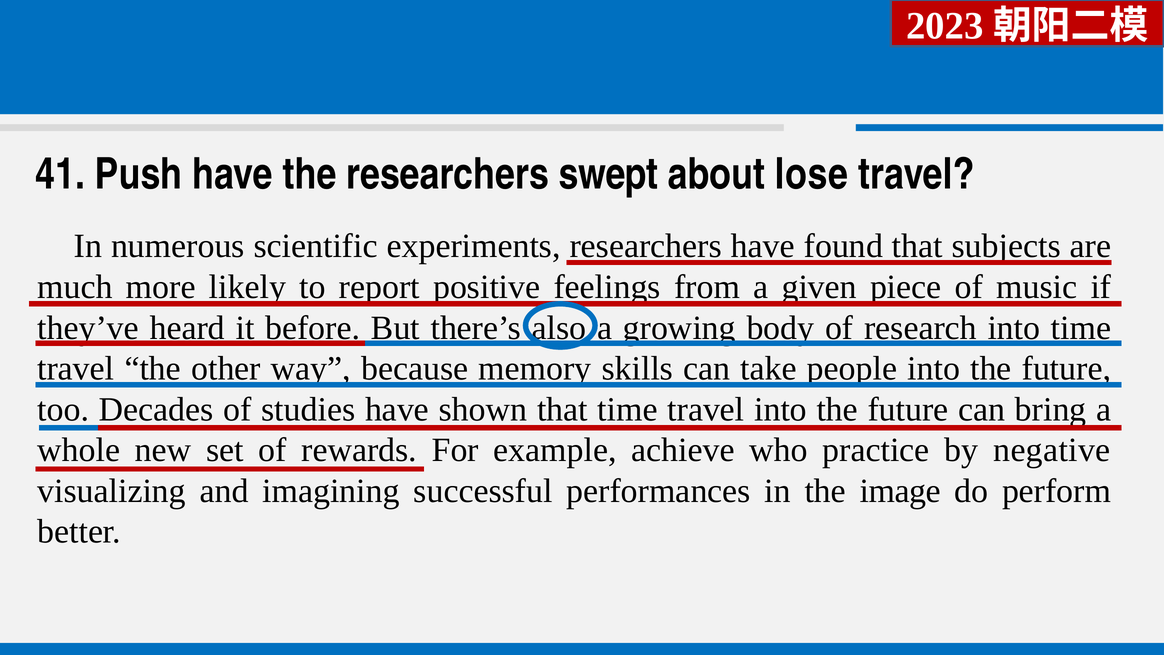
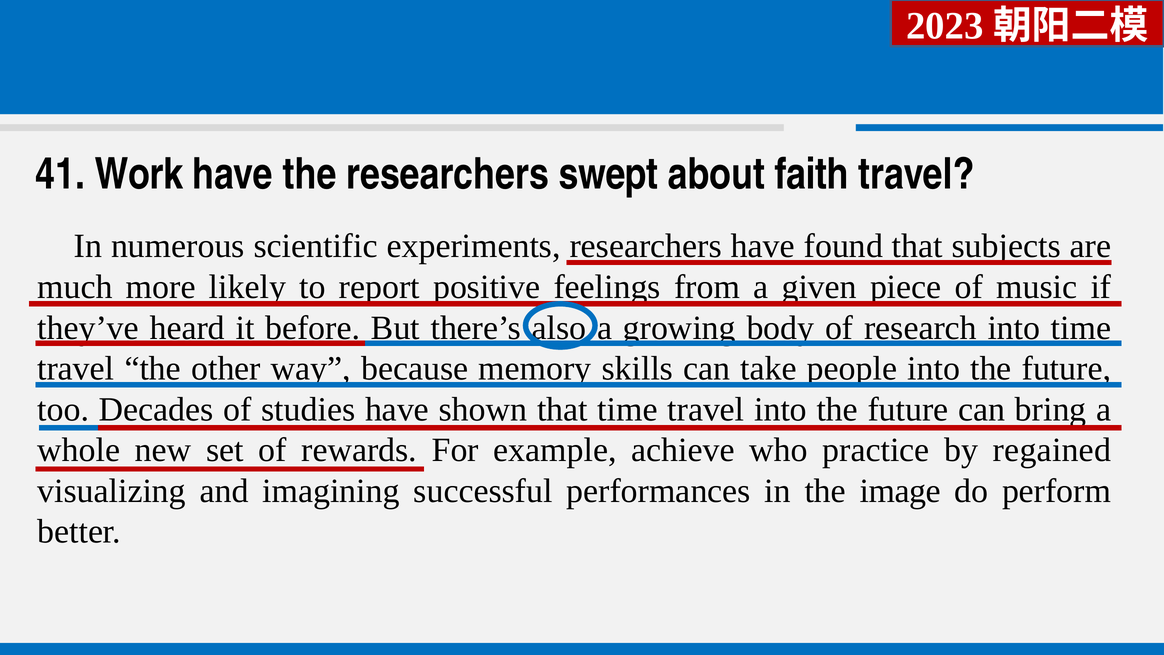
Push: Push -> Work (139, 174)
lose: lose -> faith (812, 174)
negative: negative -> regained (1052, 450)
